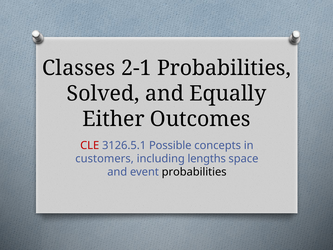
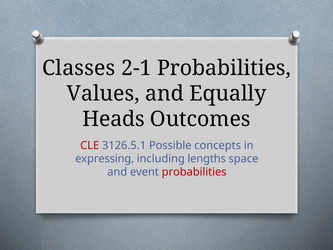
Solved: Solved -> Values (103, 93)
Either: Either -> Heads (114, 119)
customers: customers -> expressing (105, 159)
probabilities colour: black -> red (194, 172)
